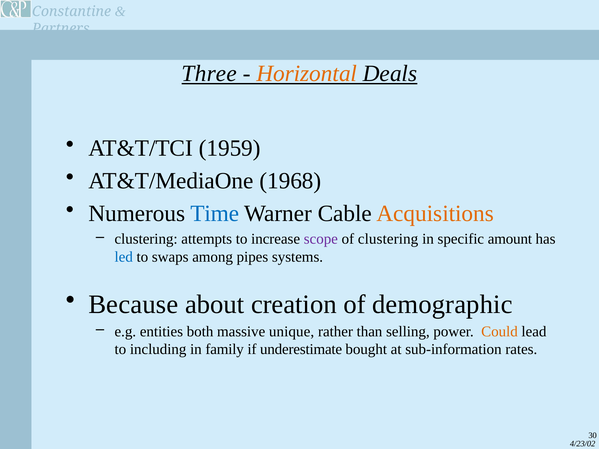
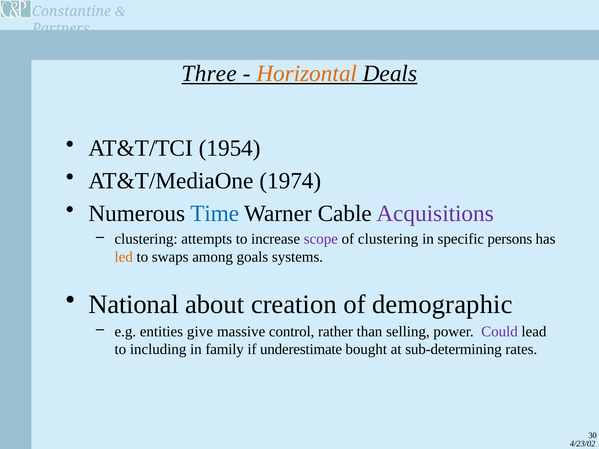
1959: 1959 -> 1954 (230, 148)
1968: 1968 -> 1974 (290, 181)
Acquisitions colour: orange -> purple (435, 214)
amount: amount -> persons (510, 239)
led colour: blue -> orange (124, 257)
pipes: pipes -> goals (252, 257)
Because: Because -> National (134, 304)
both: both -> give (200, 332)
unique: unique -> control (292, 332)
Could colour: orange -> purple (499, 332)
sub-information: sub-information -> sub-determining (453, 350)
